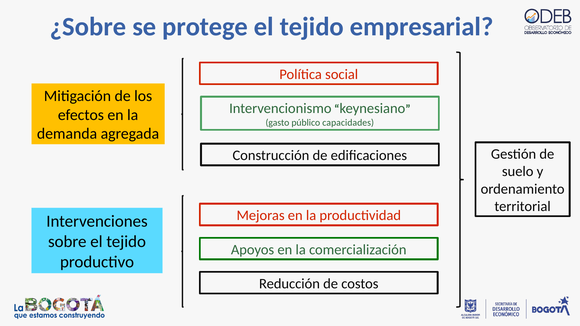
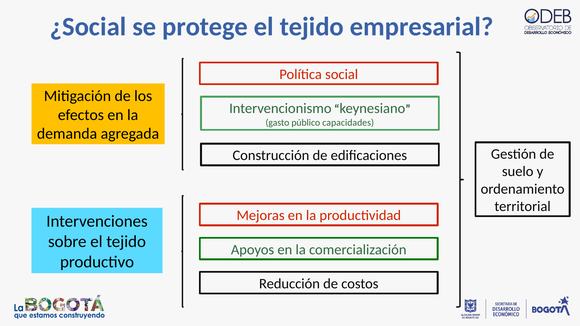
¿Sobre: ¿Sobre -> ¿Social (88, 27)
